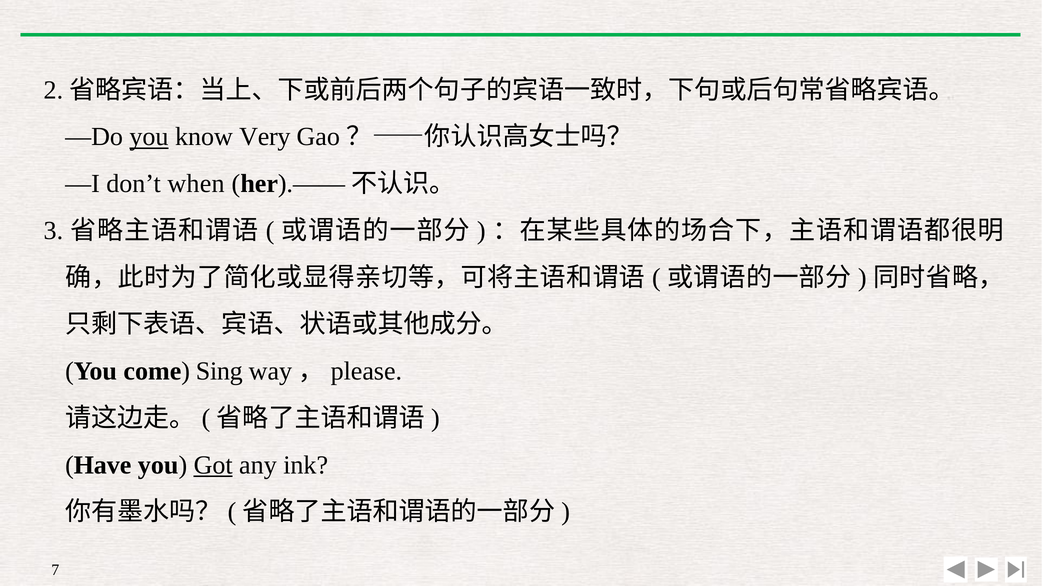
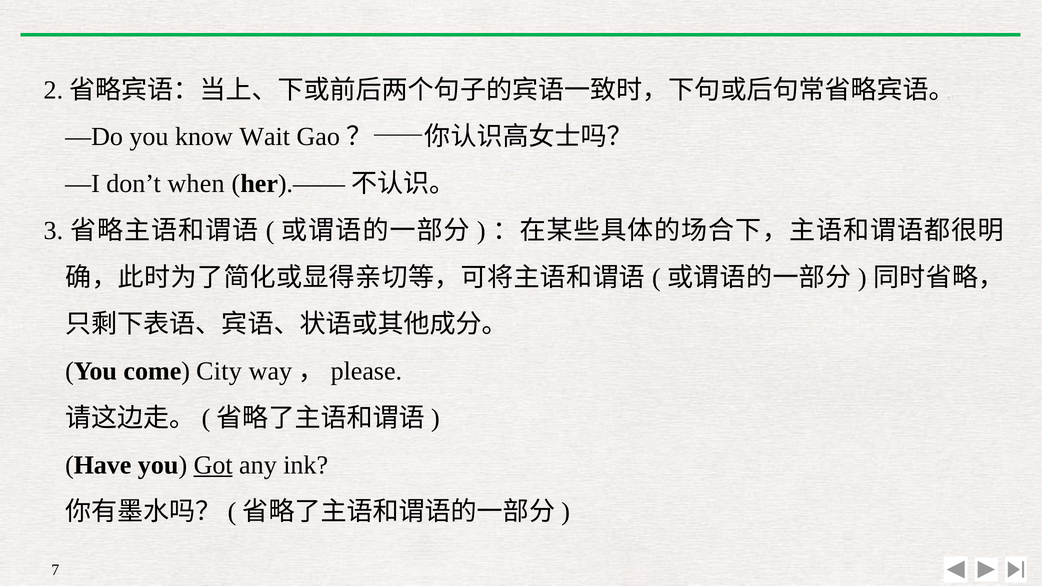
you underline: present -> none (149, 137)
Very: Very -> Wait (265, 137)
Sing: Sing -> City (219, 371)
